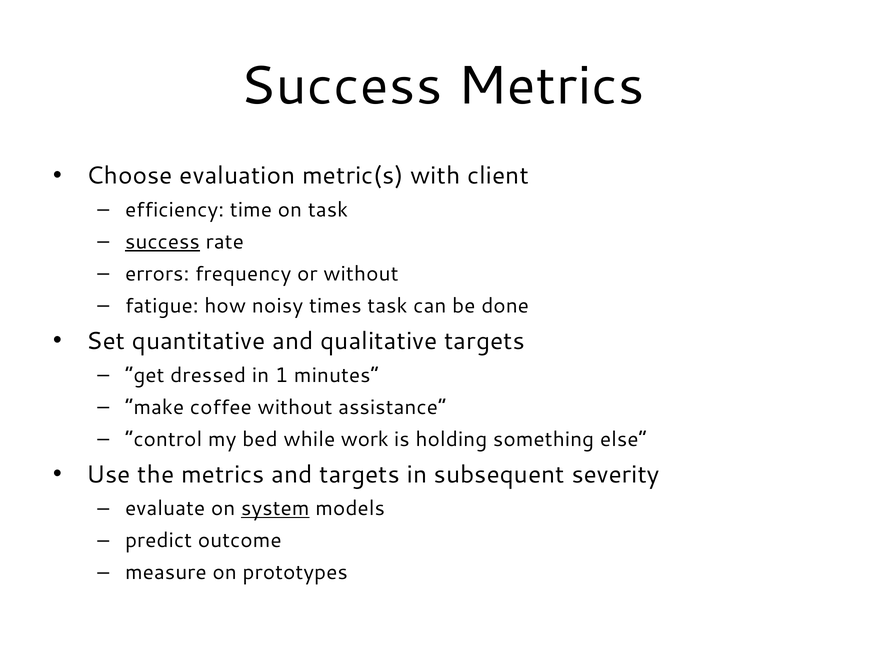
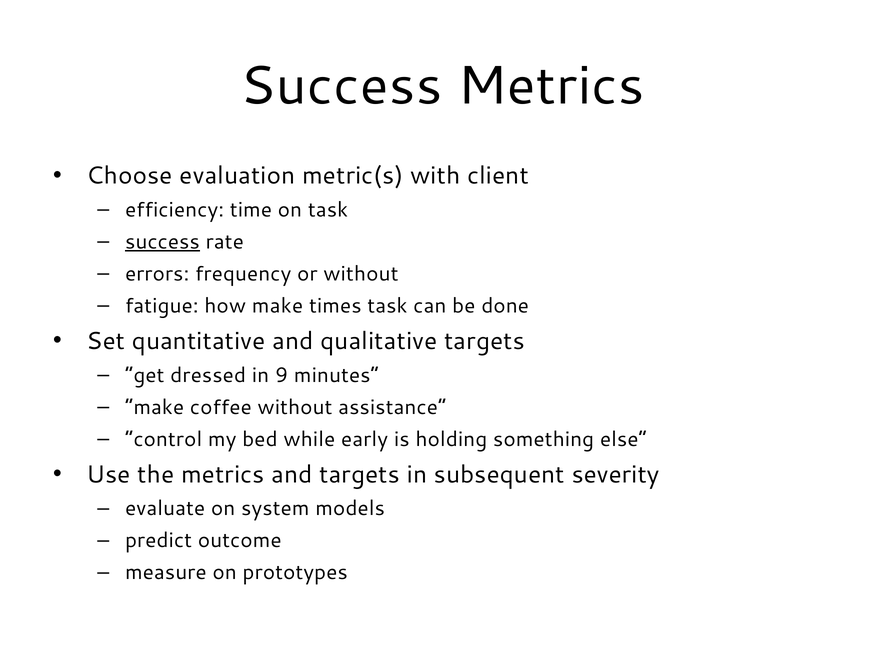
how noisy: noisy -> make (277, 306)
1: 1 -> 9 (282, 375)
work: work -> early (365, 439)
system underline: present -> none (275, 508)
